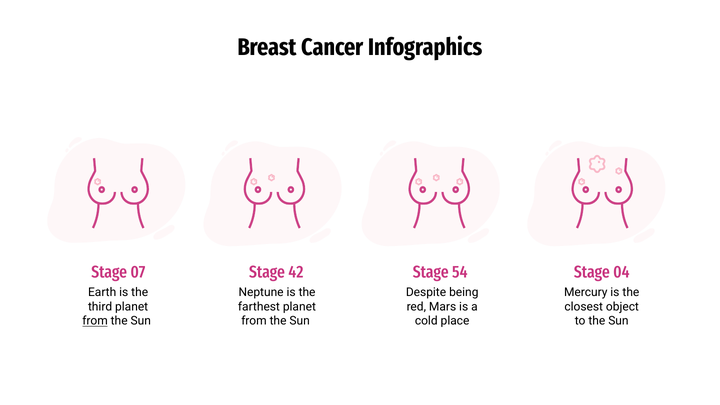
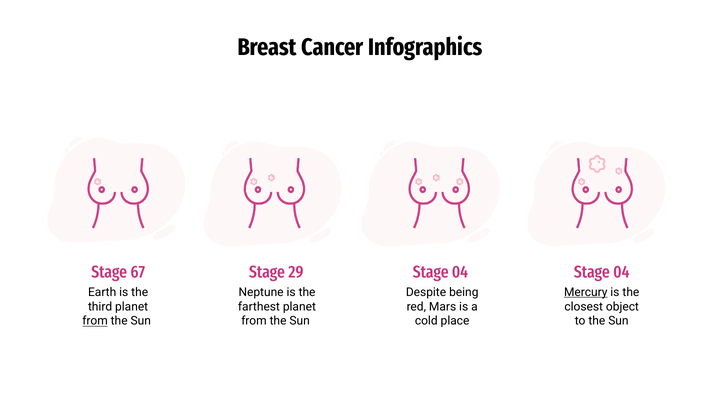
07: 07 -> 67 (138, 272)
42: 42 -> 29 (296, 272)
54: 54 -> 04 (460, 272)
Mercury underline: none -> present (586, 292)
